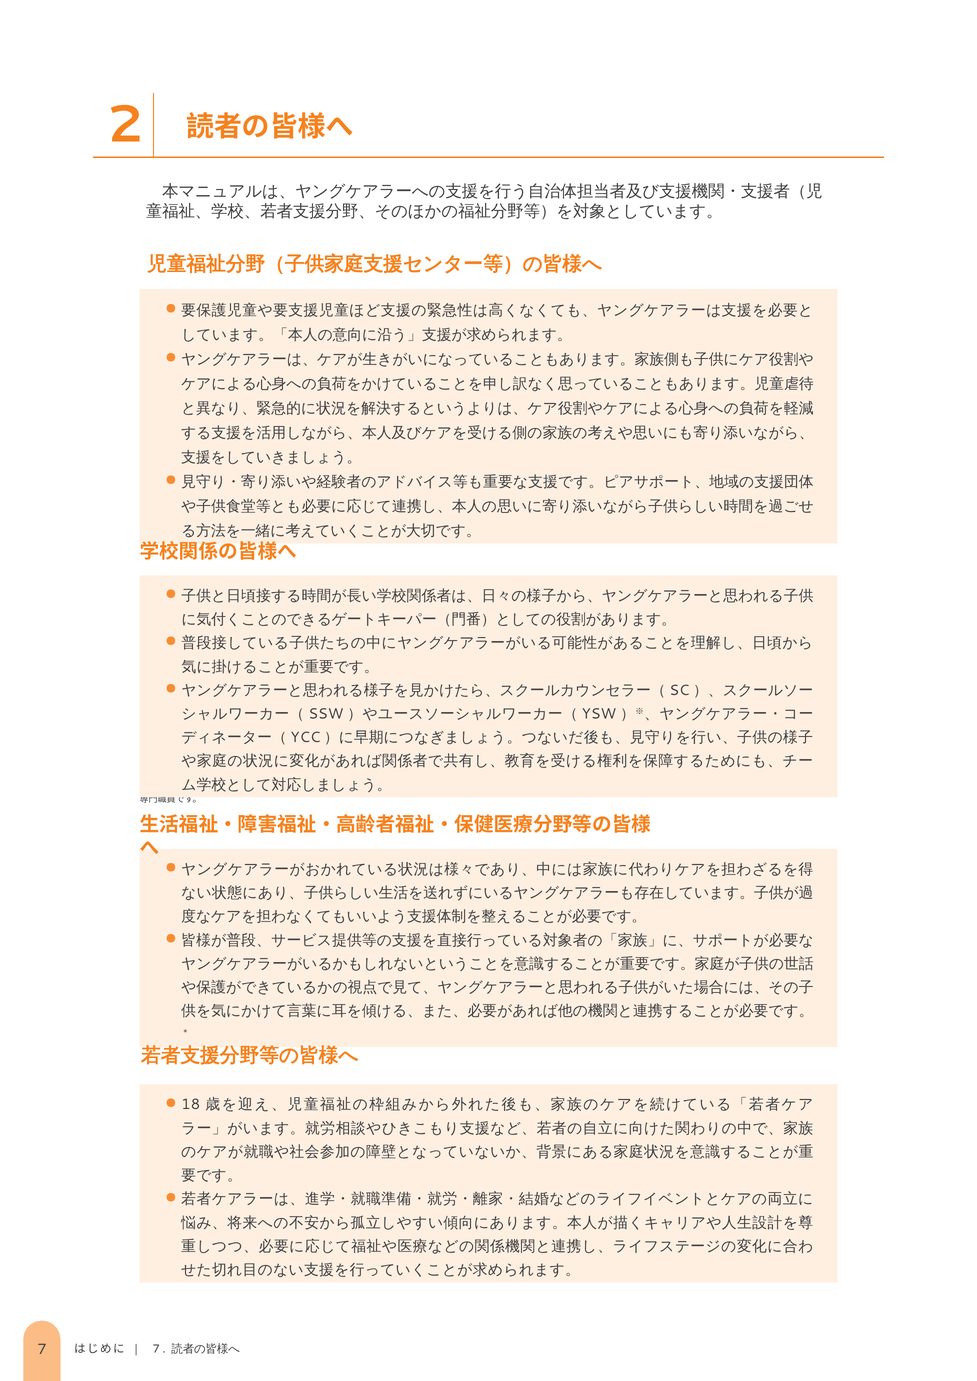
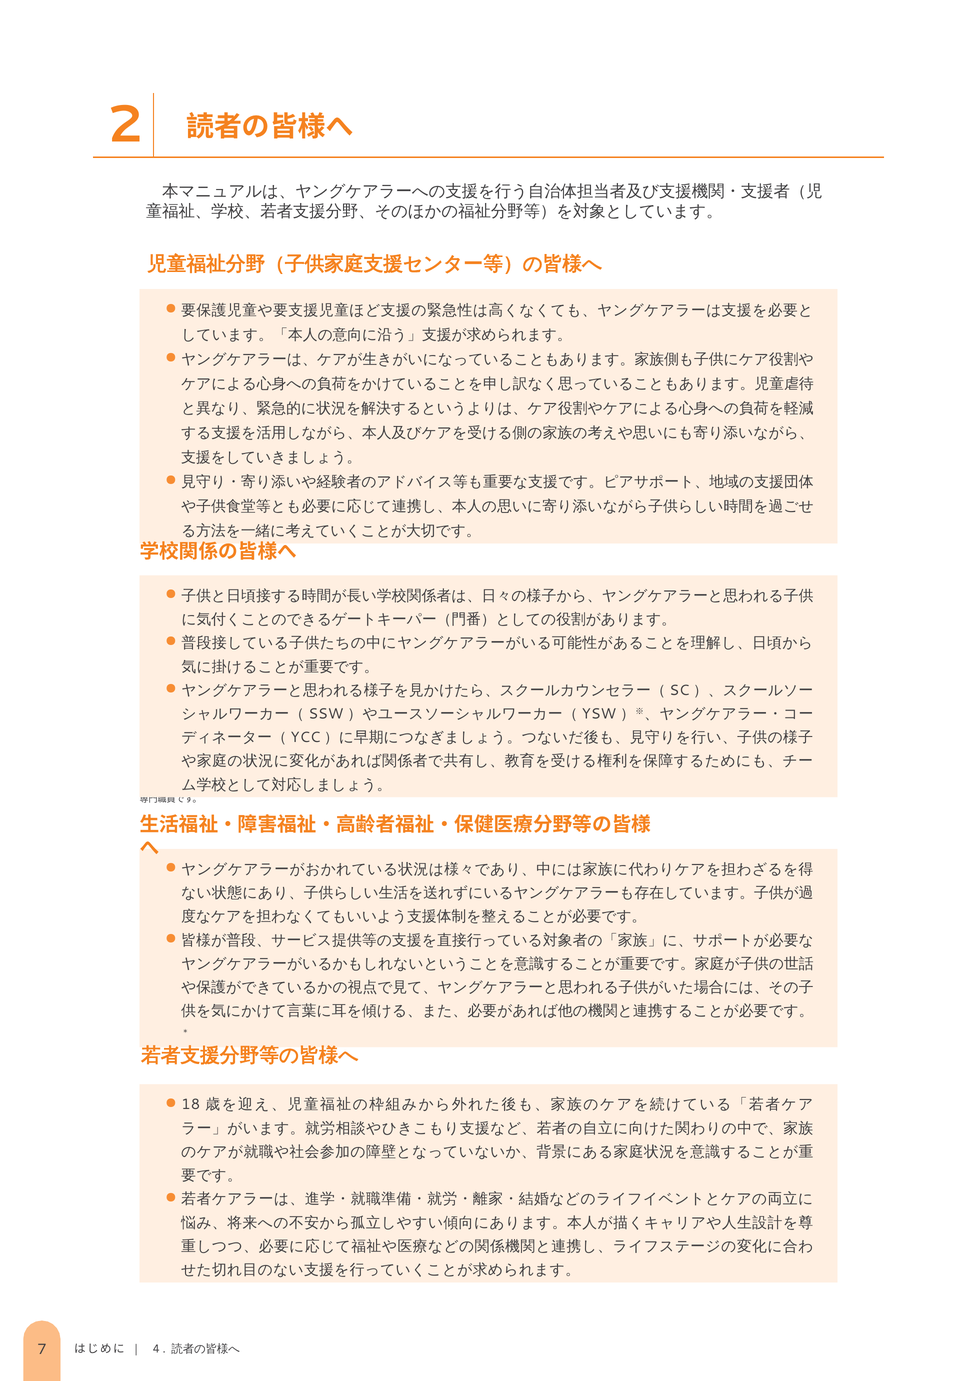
7: 7 -> 4 (156, 1350)
